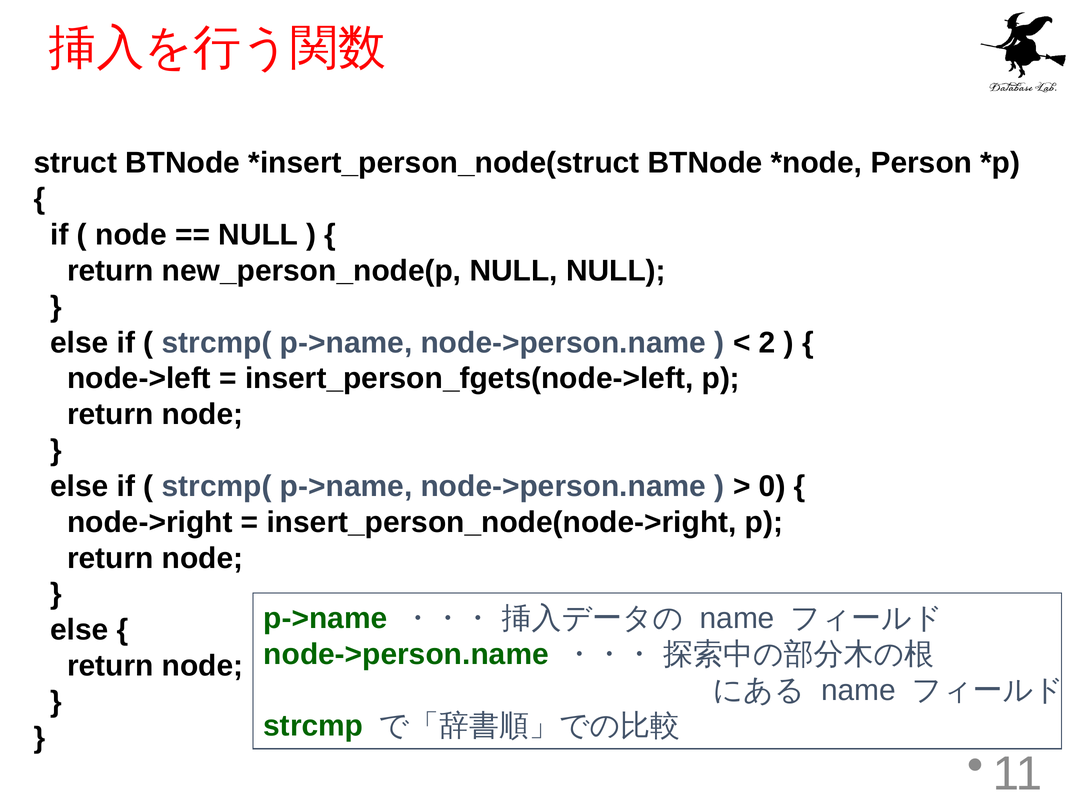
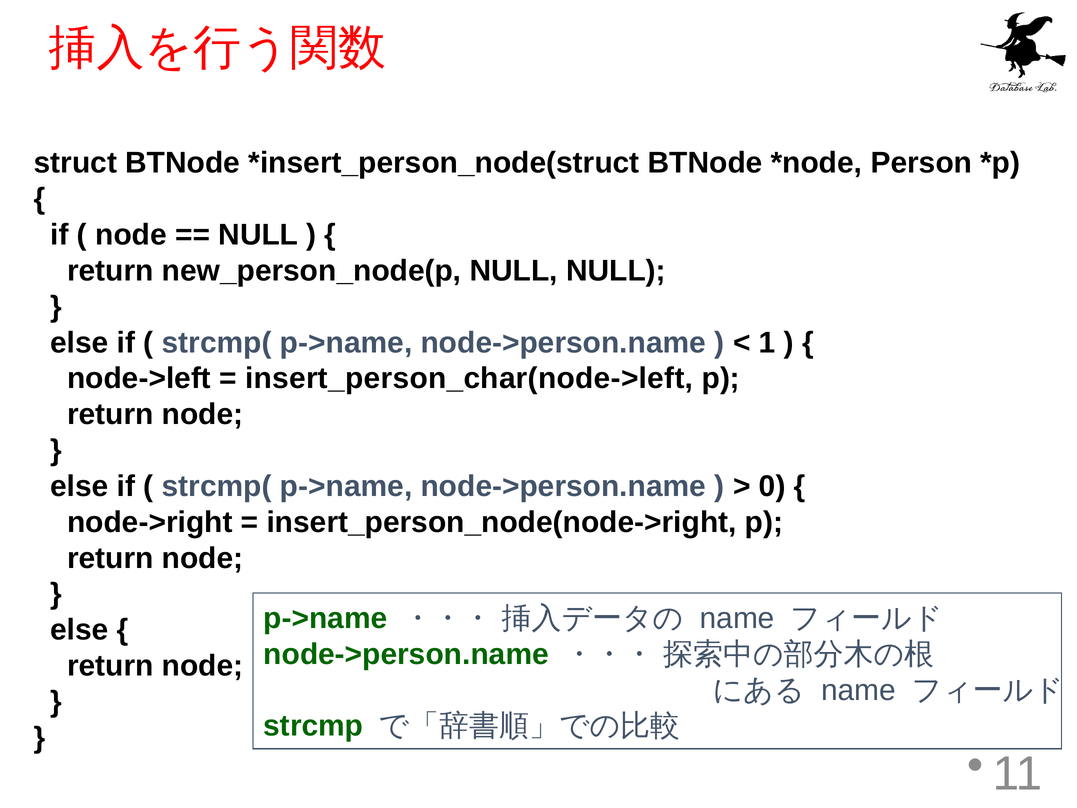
2: 2 -> 1 (767, 343)
insert_person_fgets(node->left: insert_person_fgets(node->left -> insert_person_char(node->left (469, 378)
